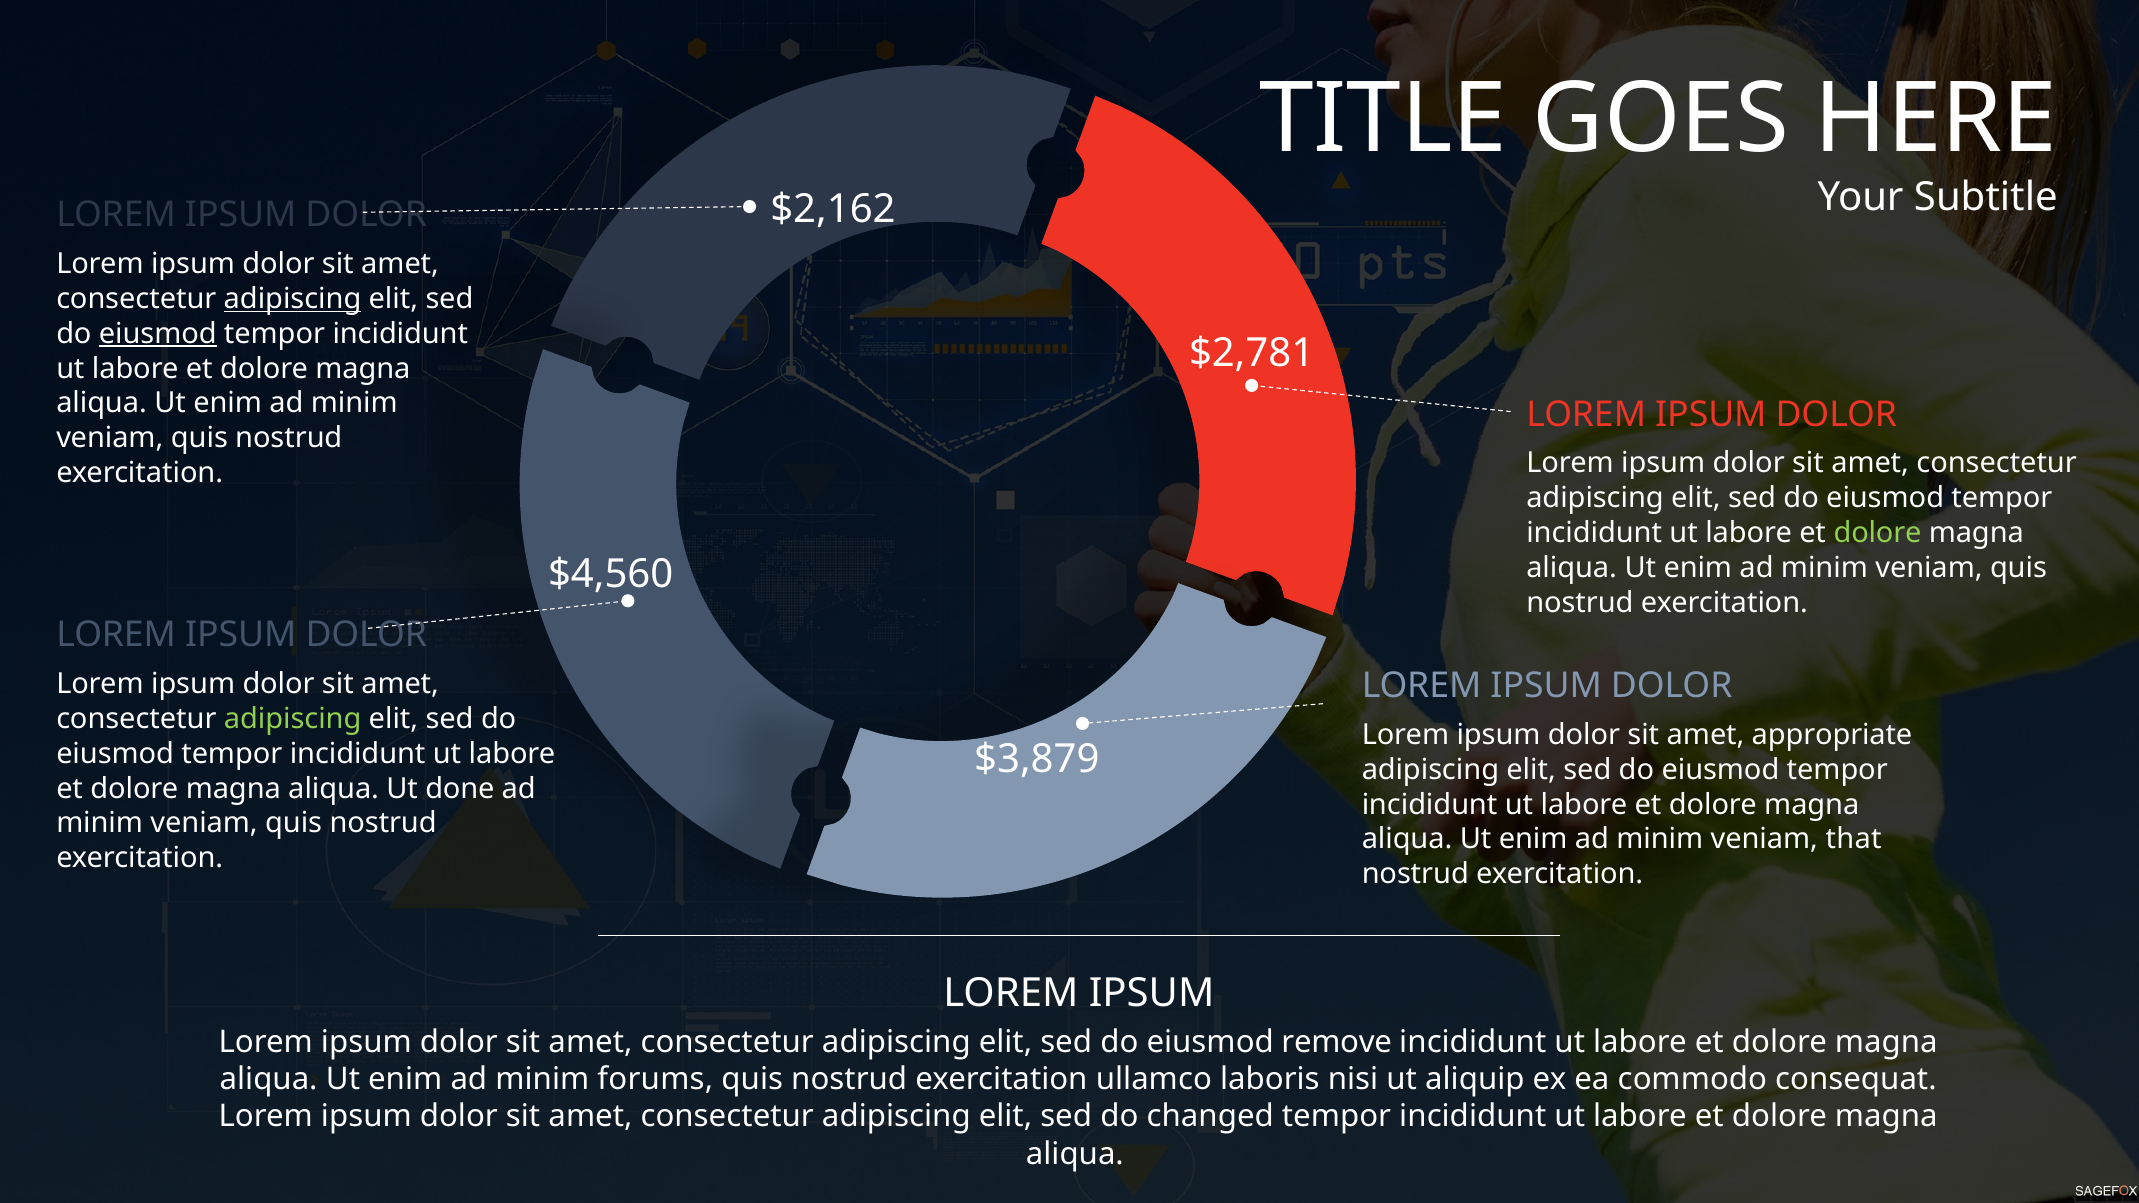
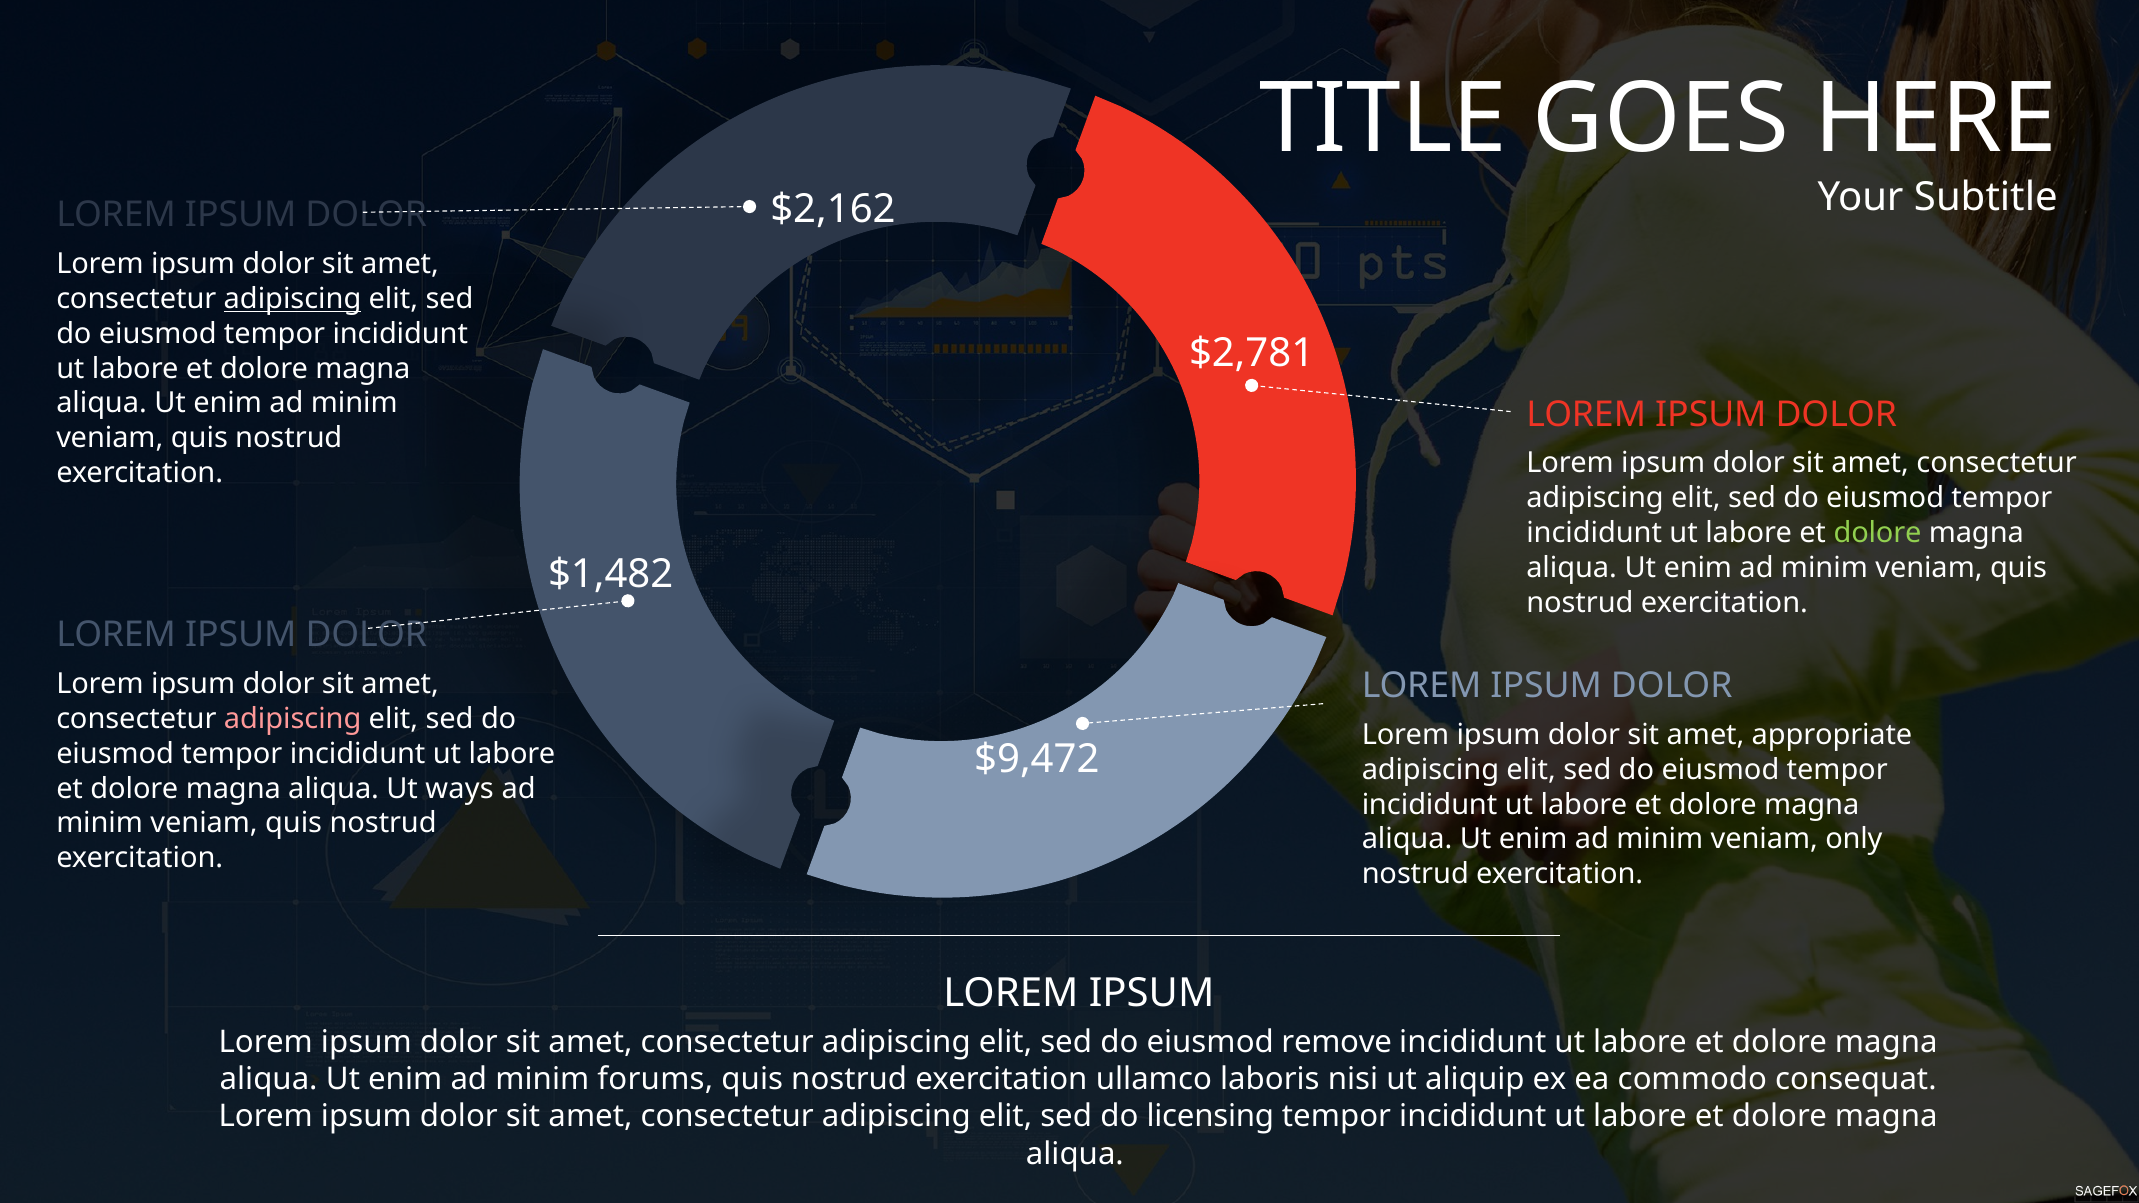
eiusmod underline: present -> none (158, 334)
$4,560: $4,560 -> $1,482 (611, 574)
adipiscing colour: light green -> pink (293, 719)
$3,879: $3,879 -> $9,472 (1037, 760)
done: done -> ways (460, 789)
that: that -> only (1854, 840)
changed: changed -> licensing (1210, 1117)
